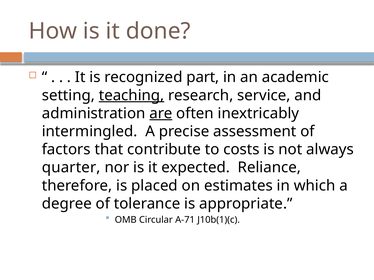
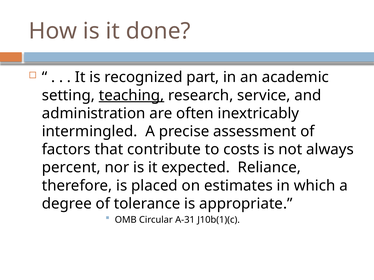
are underline: present -> none (161, 114)
quarter: quarter -> percent (71, 168)
A-71: A-71 -> A-31 (185, 220)
